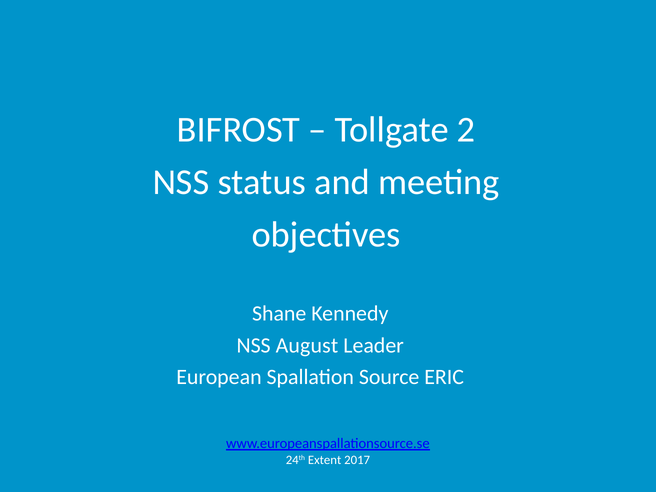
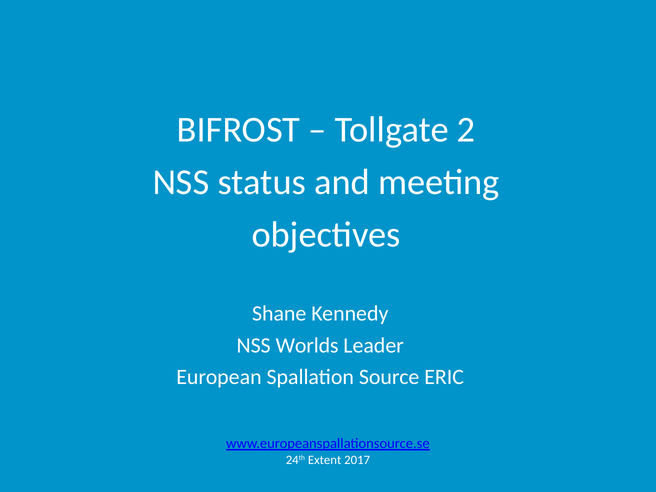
August: August -> Worlds (307, 345)
